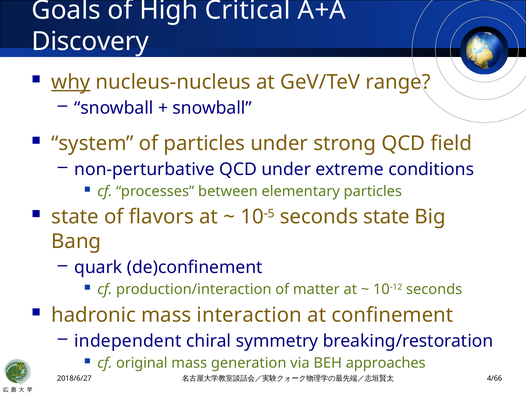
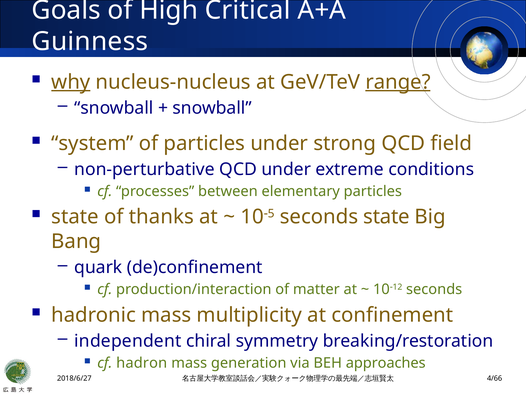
Discovery: Discovery -> Guinness (90, 42)
range underline: none -> present (398, 82)
flavors: flavors -> thanks (161, 217)
interaction: interaction -> multiplicity (249, 315)
original: original -> hadron (142, 363)
